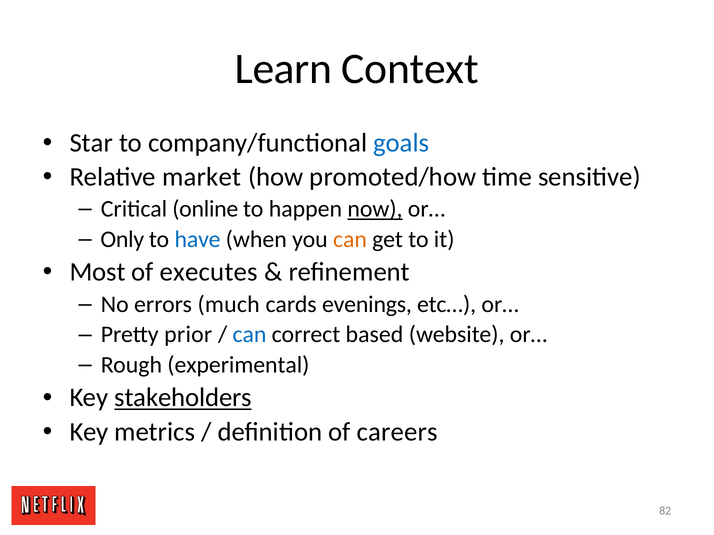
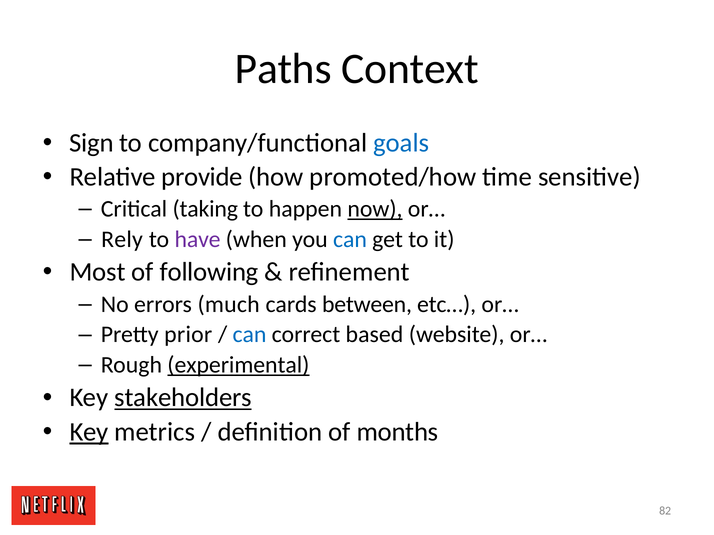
Learn: Learn -> Paths (283, 69)
Star: Star -> Sign (92, 143)
market: market -> provide (202, 177)
online: online -> taking (205, 209)
Only: Only -> Rely (122, 240)
have colour: blue -> purple (198, 240)
can colour: orange -> blue (350, 240)
executes: executes -> following (209, 272)
evenings: evenings -> between (367, 304)
experimental underline: none -> present (238, 365)
Key underline: none -> present (89, 432)
careers: careers -> months (397, 432)
